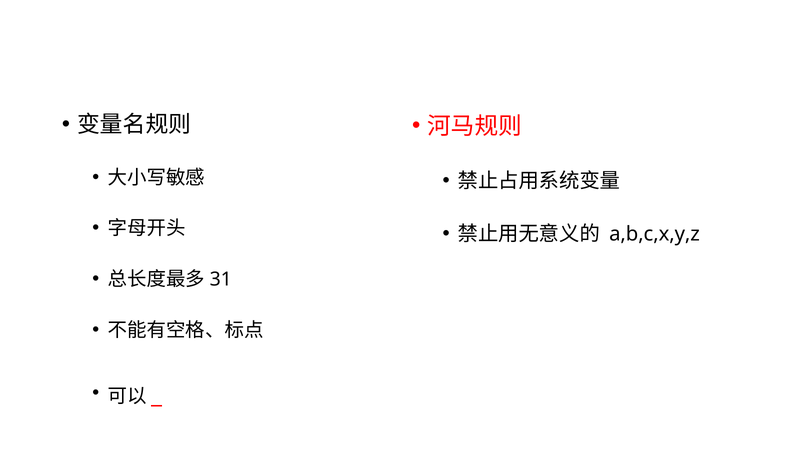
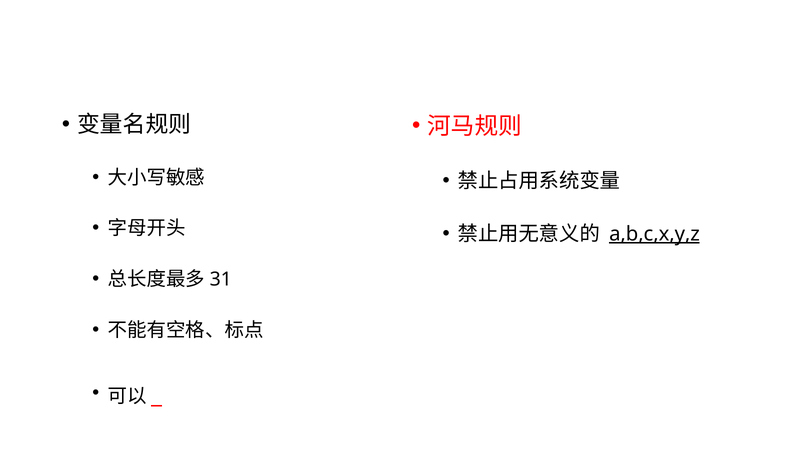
a,b,c,x,y,z underline: none -> present (655, 234)
